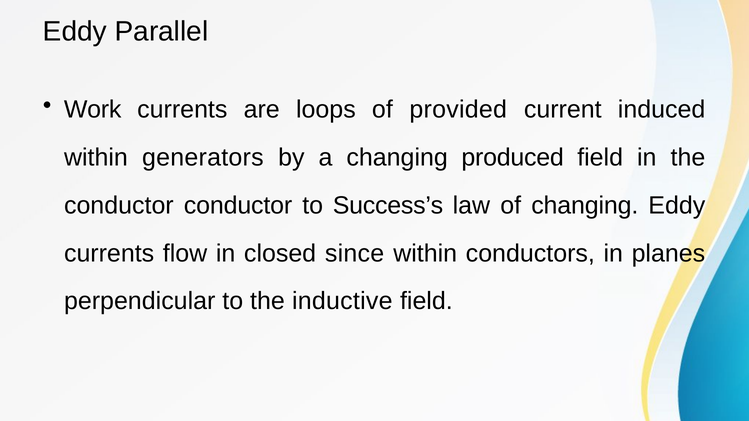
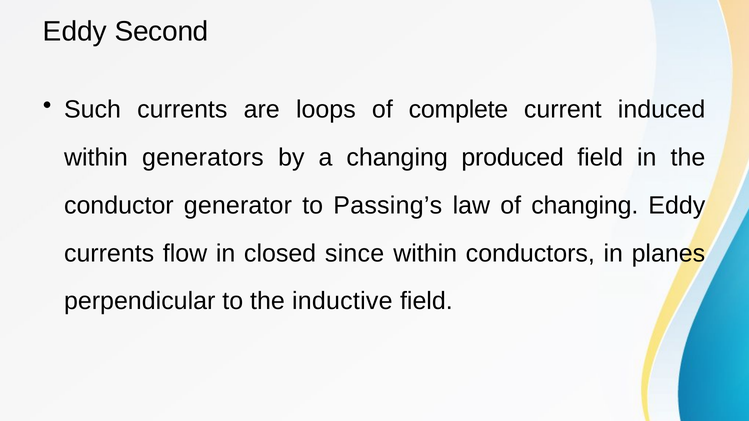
Parallel: Parallel -> Second (162, 32)
Work: Work -> Such (93, 110)
provided: provided -> complete (458, 110)
conductor conductor: conductor -> generator (238, 206)
Success’s: Success’s -> Passing’s (388, 206)
